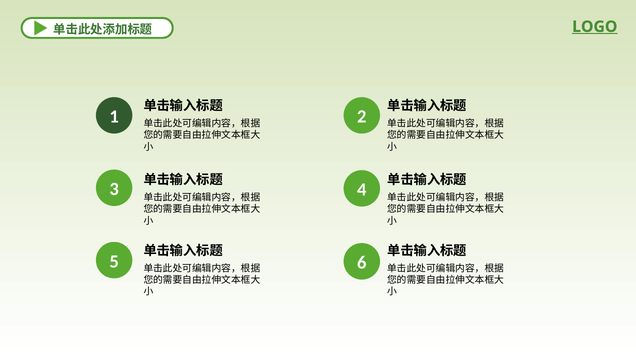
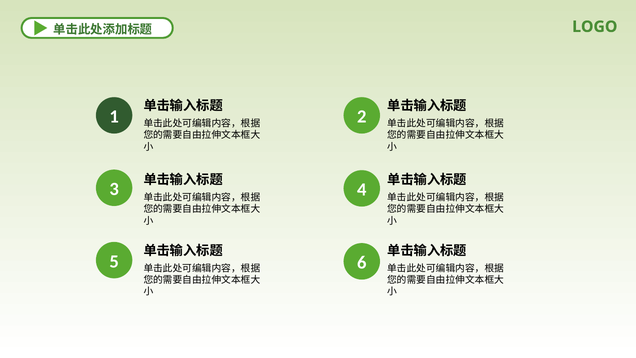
LOGO underline: present -> none (595, 27)
